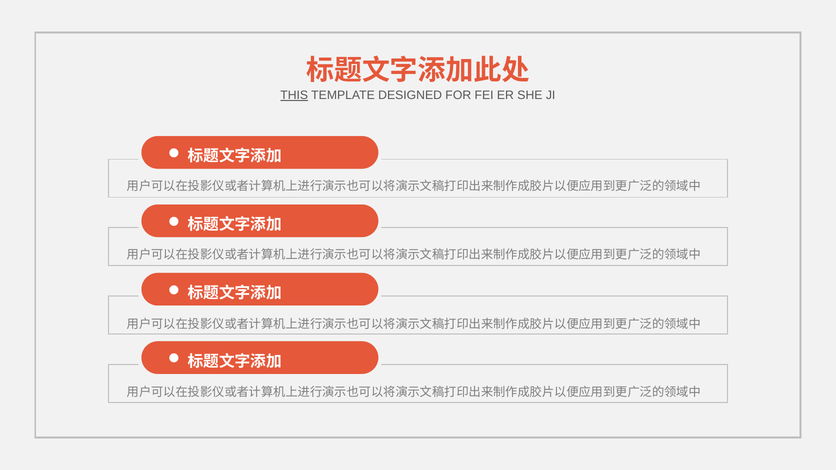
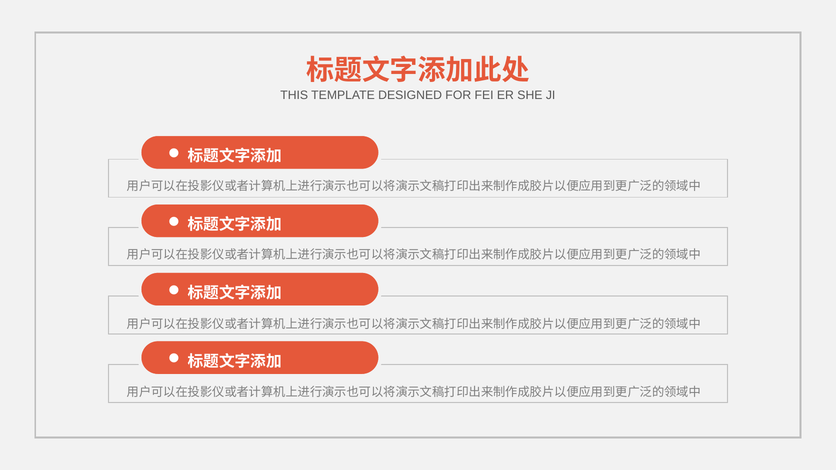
THIS underline: present -> none (294, 95)
